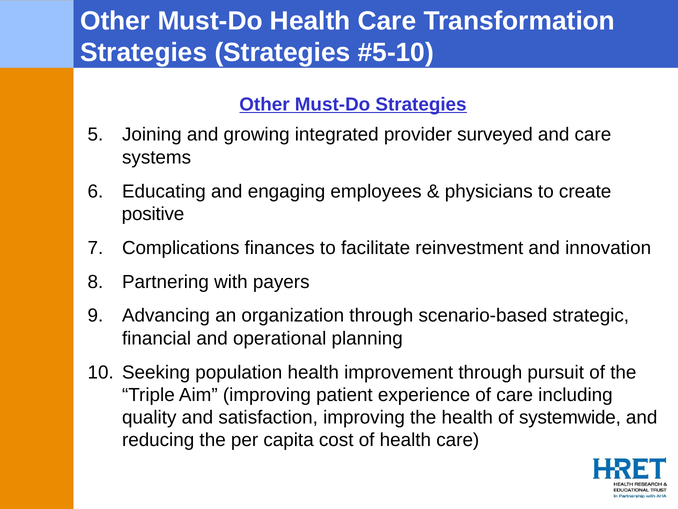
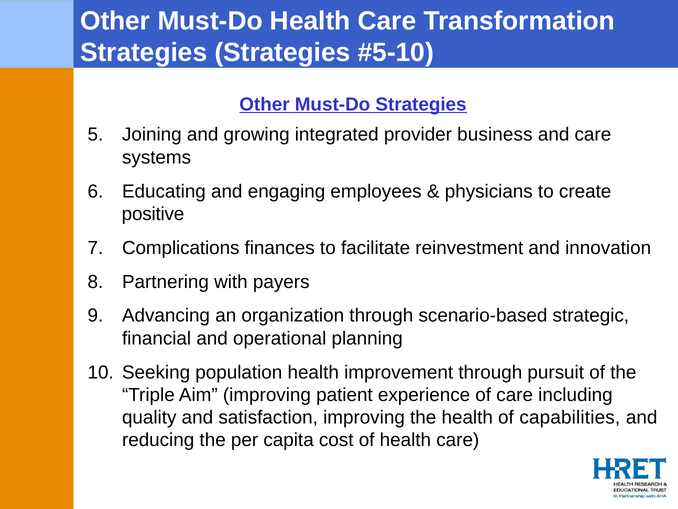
surveyed: surveyed -> business (495, 135)
systemwide: systemwide -> capabilities (570, 417)
